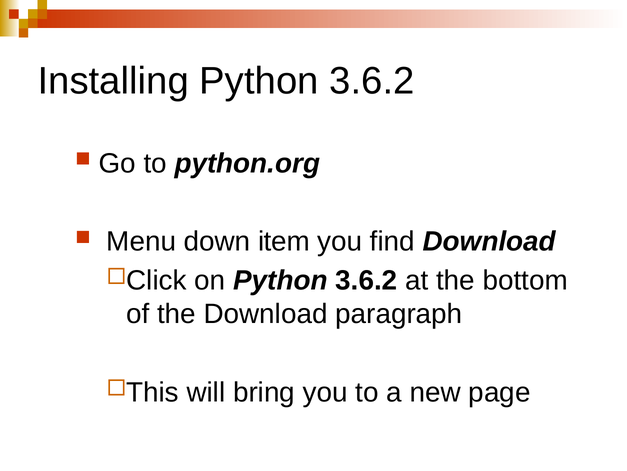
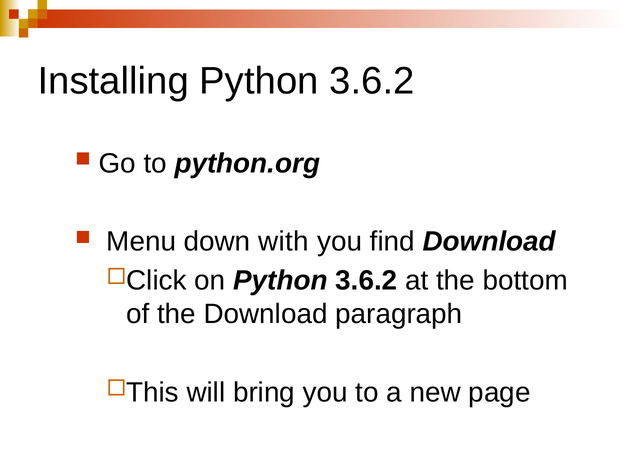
item: item -> with (284, 241)
